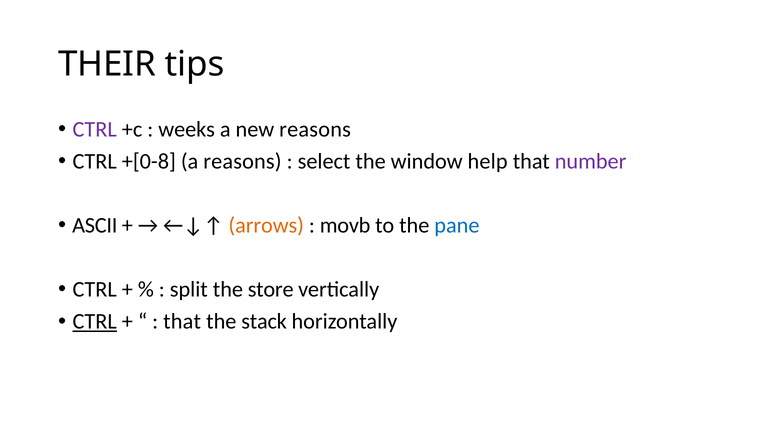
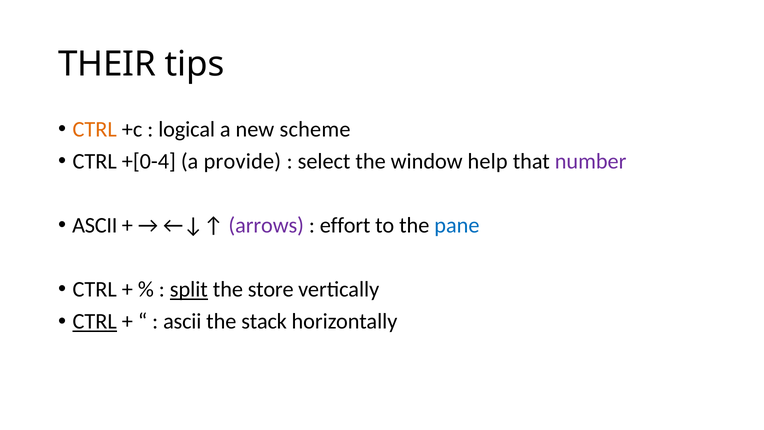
CTRL colour: purple -> orange (95, 129)
weeks: weeks -> logical (187, 129)
new reasons: reasons -> scheme (315, 129)
+[0-8: +[0-8 -> +[0-4 (149, 161)
a reasons: reasons -> provide (242, 161)
arrows colour: orange -> purple (266, 225)
movb: movb -> effort (345, 225)
split underline: none -> present (189, 289)
that: that -> ascii (182, 321)
